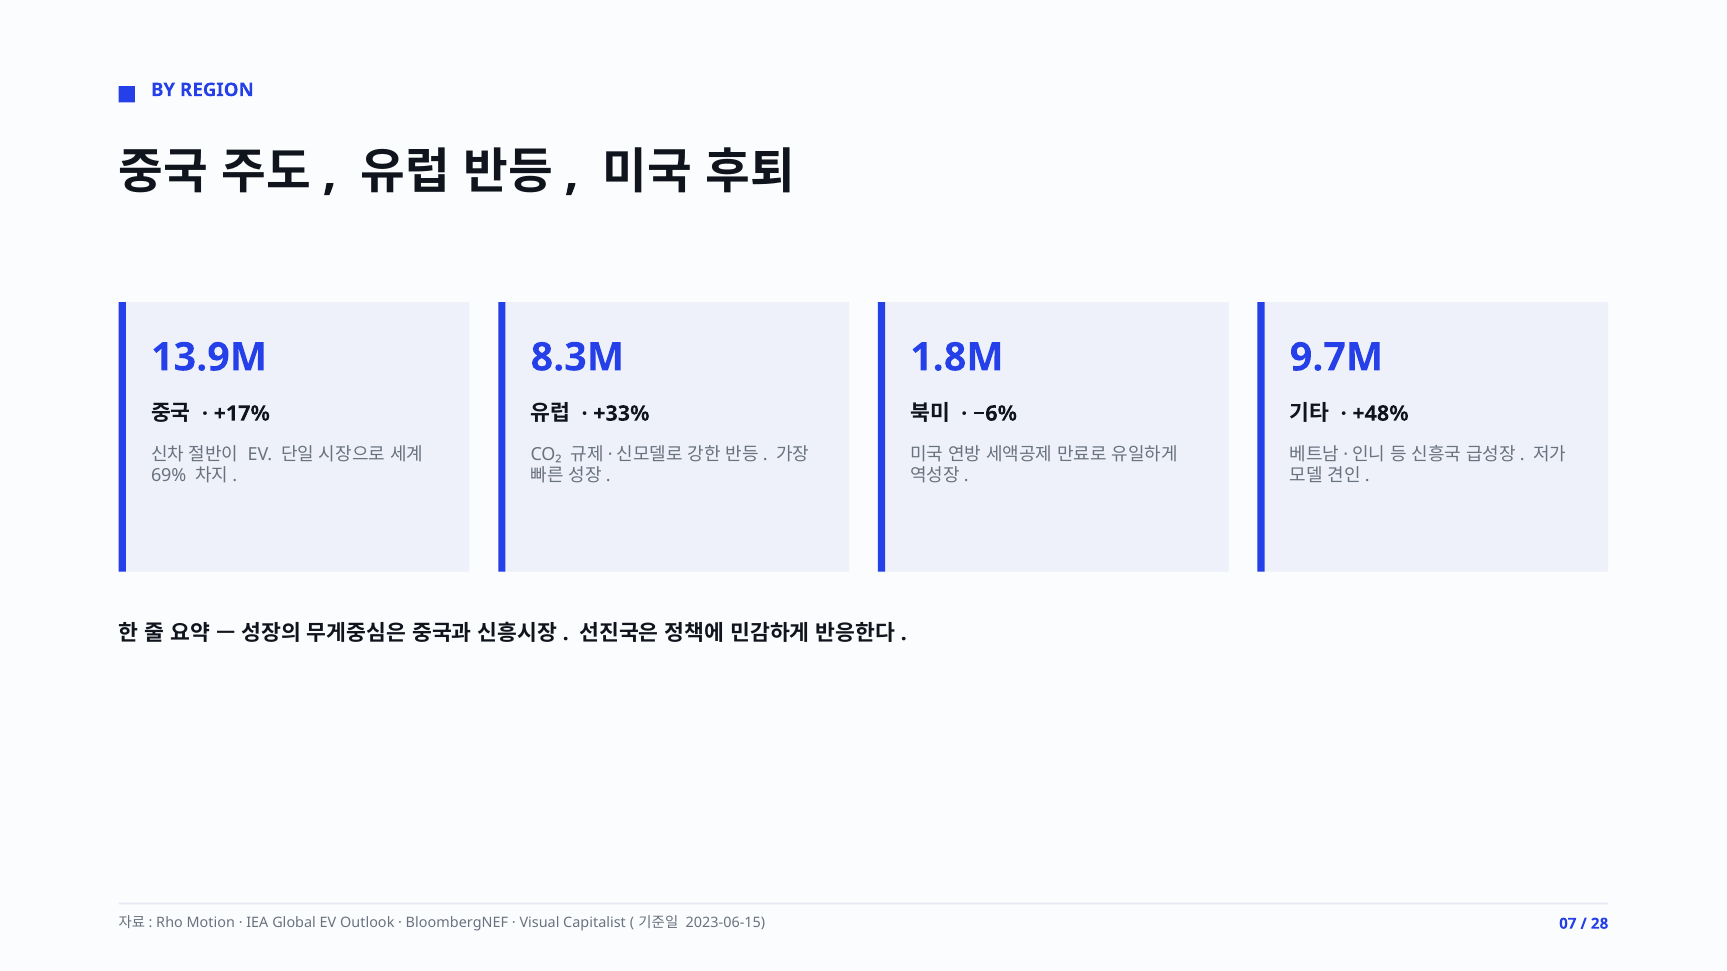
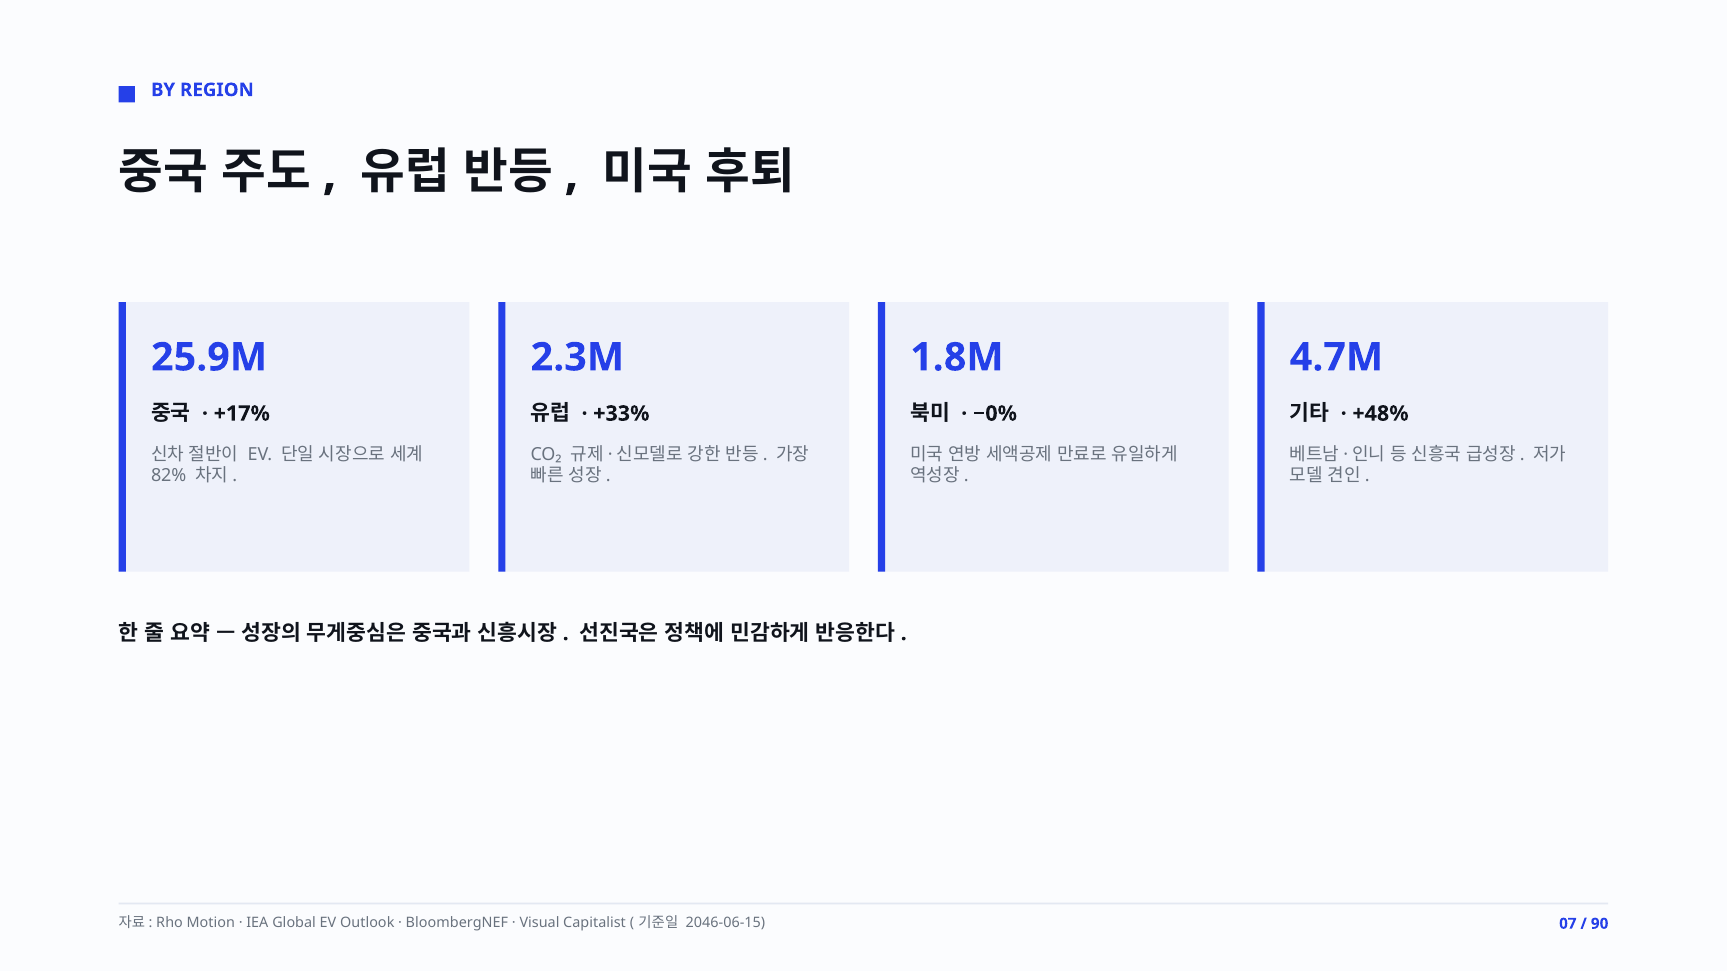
13.9M: 13.9M -> 25.9M (209, 358)
8.3M: 8.3M -> 2.3M (577, 358)
9.7M: 9.7M -> 4.7M (1337, 358)
−6%: −6% -> −0% (995, 414)
69%: 69% -> 82% (169, 476)
2023-06-15: 2023-06-15 -> 2046-06-15 (725, 923)
28: 28 -> 90 (1600, 924)
